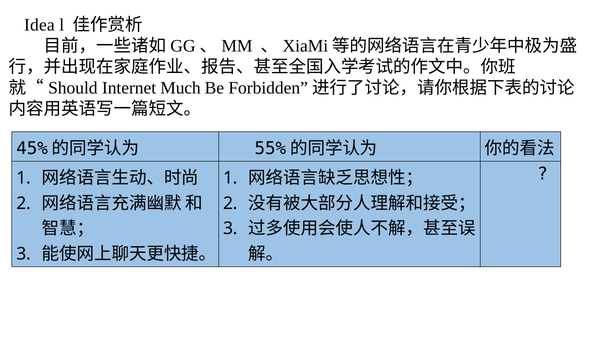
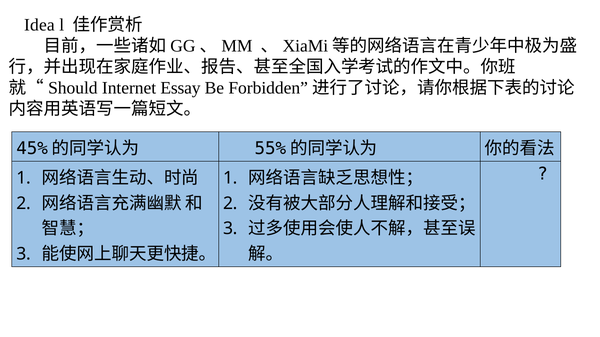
Much: Much -> Essay (181, 88)
